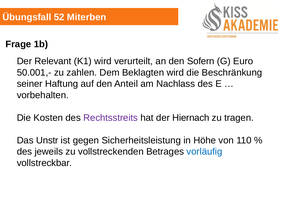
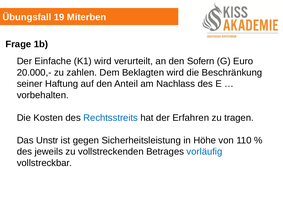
52: 52 -> 19 (59, 17)
Relevant: Relevant -> Einfache (53, 61)
50.001,-: 50.001,- -> 20.000,- (34, 73)
Rechtsstreits colour: purple -> blue (111, 118)
Hiernach: Hiernach -> Erfahren (191, 118)
